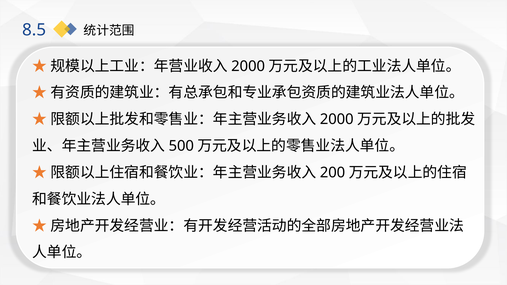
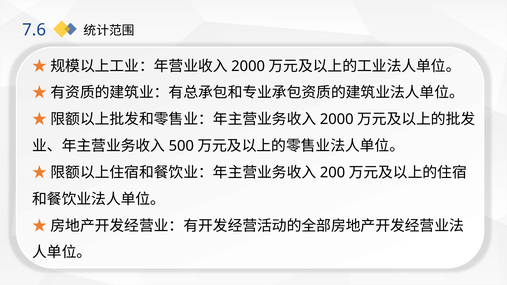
8.5: 8.5 -> 7.6 (34, 30)
